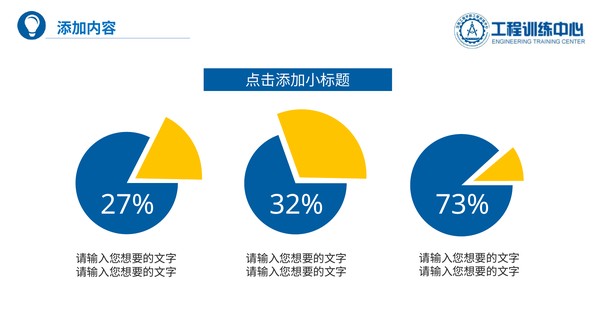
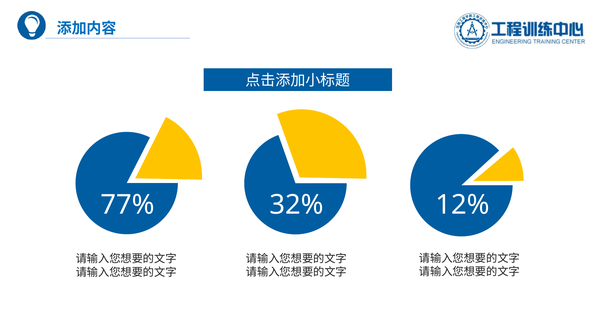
27%: 27% -> 77% (128, 205)
73%: 73% -> 12% (463, 205)
